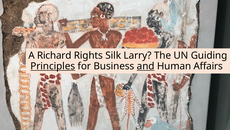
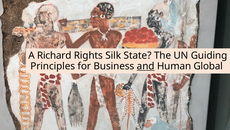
Larry: Larry -> State (138, 55)
Principles underline: present -> none (53, 66)
Affairs: Affairs -> Global (208, 66)
